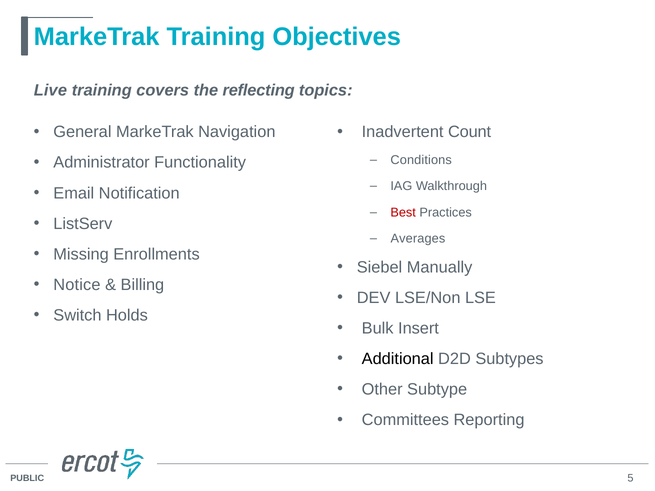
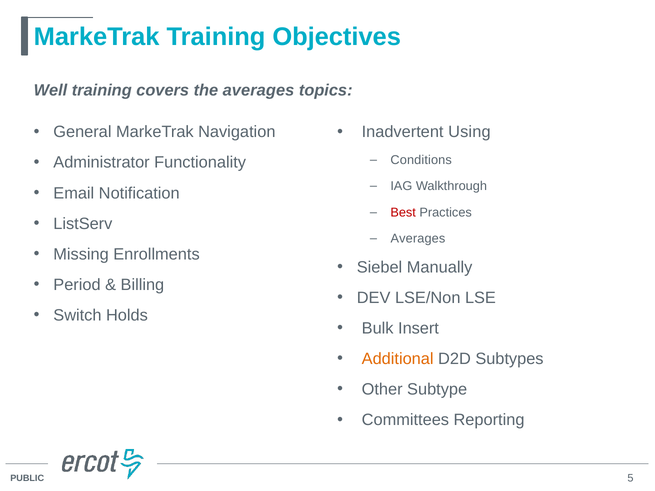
Live: Live -> Well (50, 91)
the reflecting: reflecting -> averages (258, 91)
Count: Count -> Using (469, 132)
Notice: Notice -> Period (77, 285)
Additional colour: black -> orange (398, 359)
